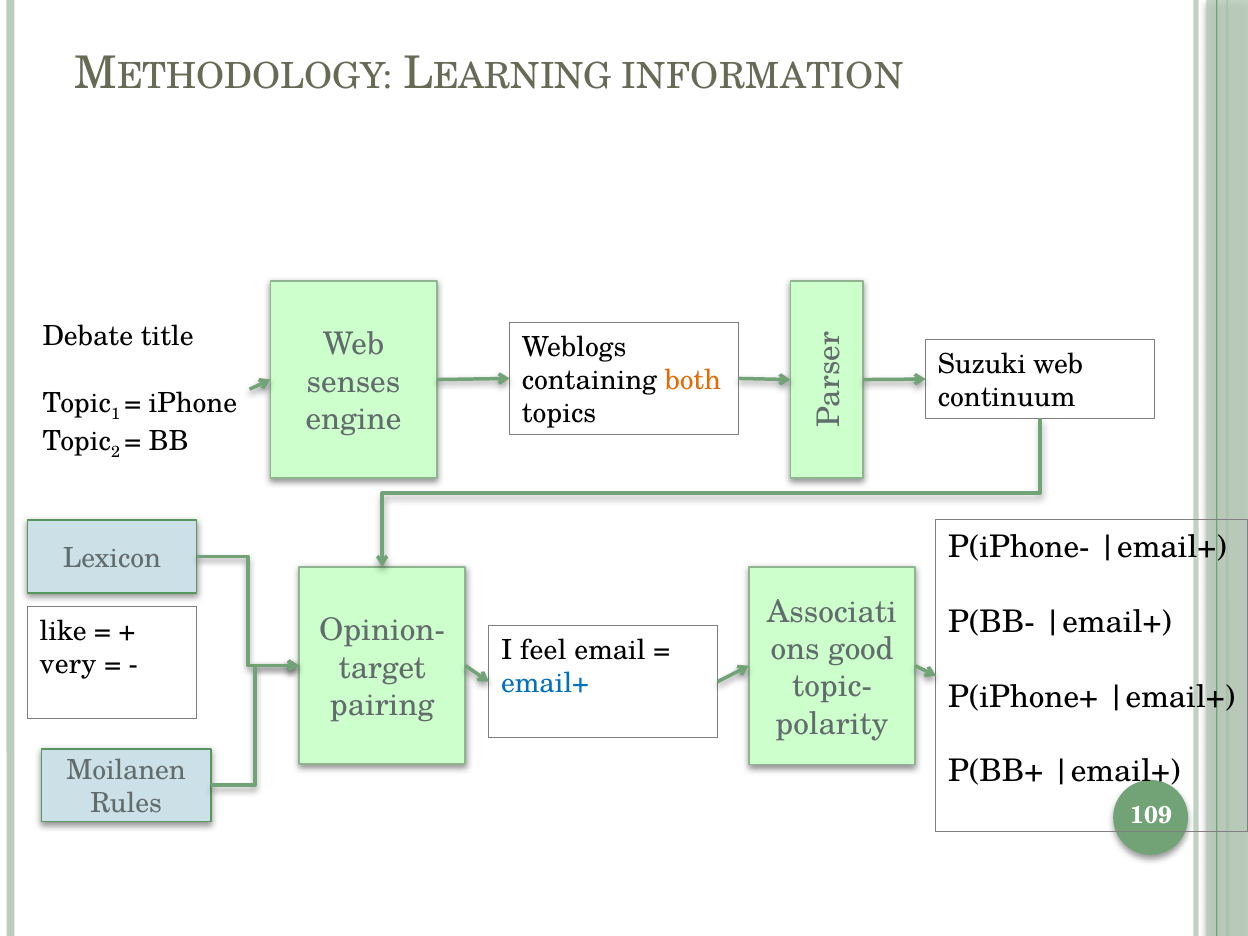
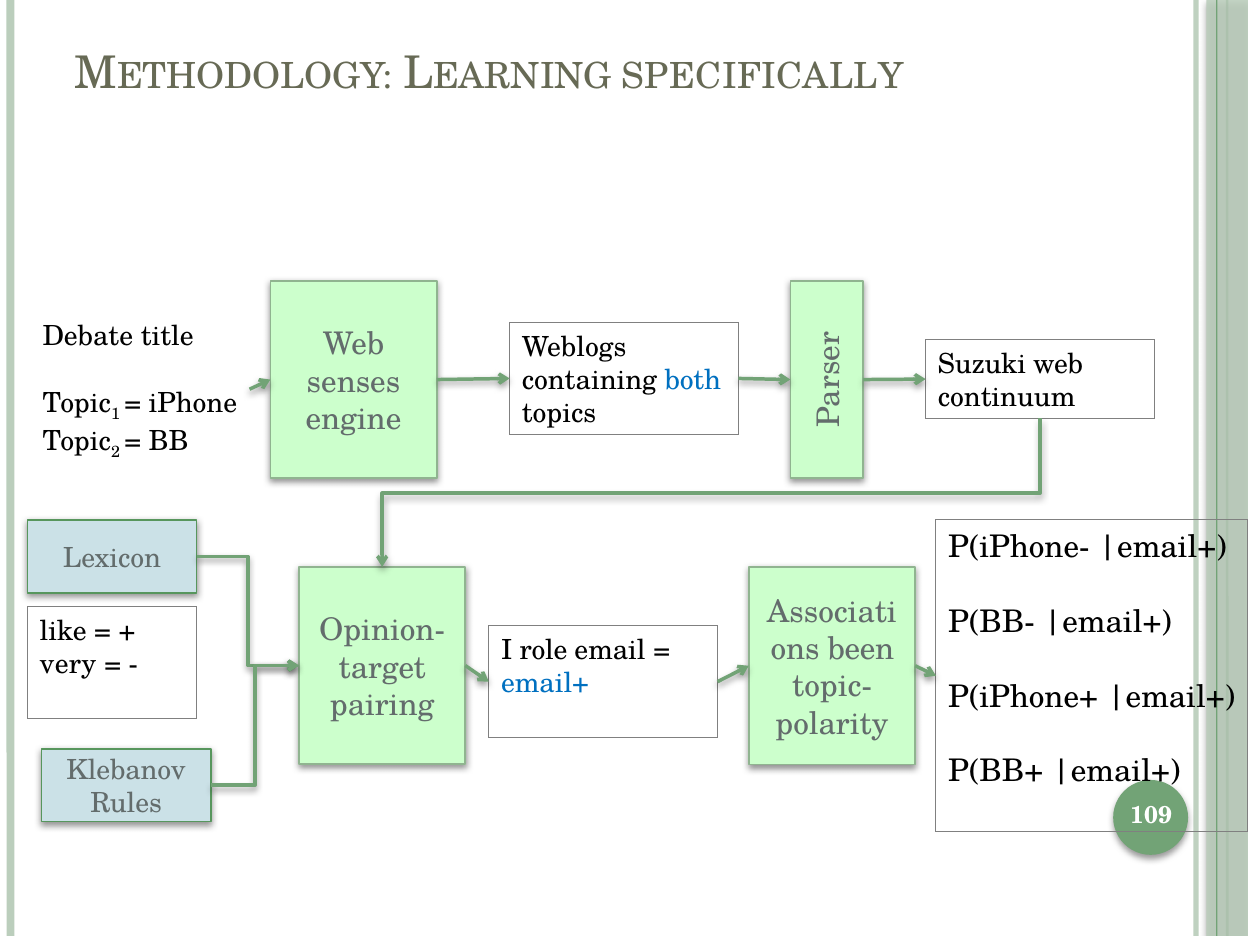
INFORMATION: INFORMATION -> SPECIFICALLY (763, 77)
both colour: orange -> blue (693, 380)
good: good -> been (861, 649)
feel: feel -> role (544, 650)
Moilanen: Moilanen -> Klebanov (126, 770)
